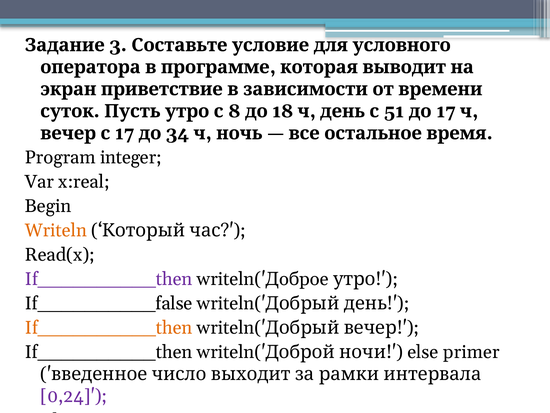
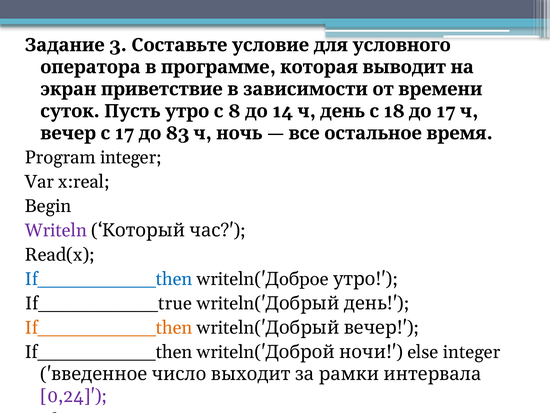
18: 18 -> 14 (283, 111)
51: 51 -> 18 (394, 111)
34: 34 -> 83 (177, 133)
Writeln colour: orange -> purple (56, 230)
If__________then colour: purple -> blue (109, 279)
If__________false: If__________false -> If__________true (109, 303)
else primer: primer -> integer (471, 352)
